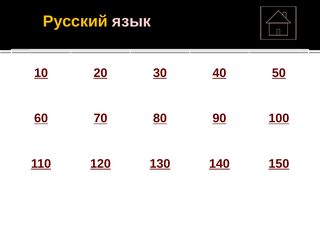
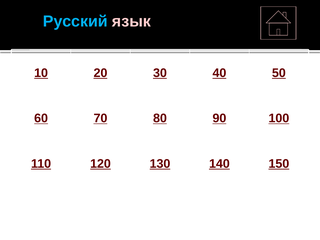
Русский colour: yellow -> light blue (75, 21)
